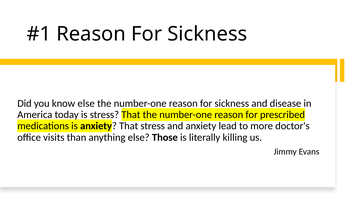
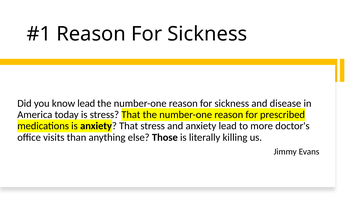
know else: else -> lead (86, 103)
